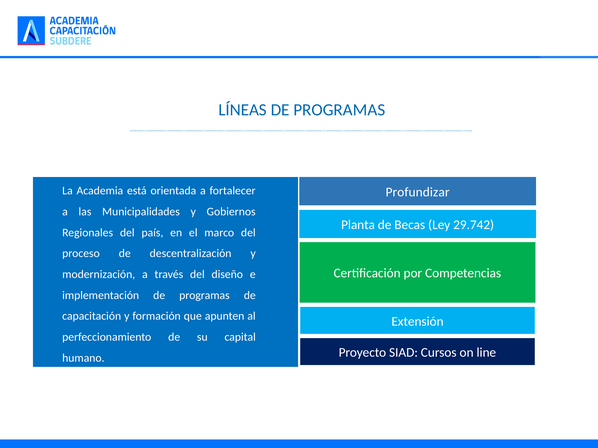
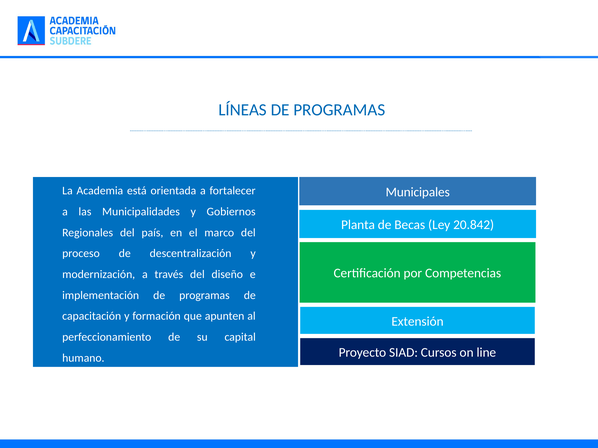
Profundizar: Profundizar -> Municipales (418, 192)
29.742: 29.742 -> 20.842 (474, 225)
